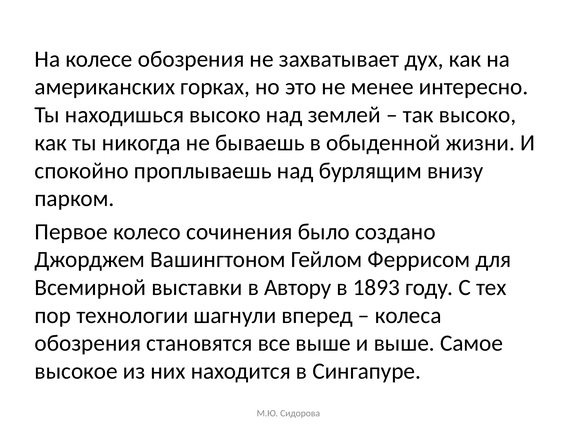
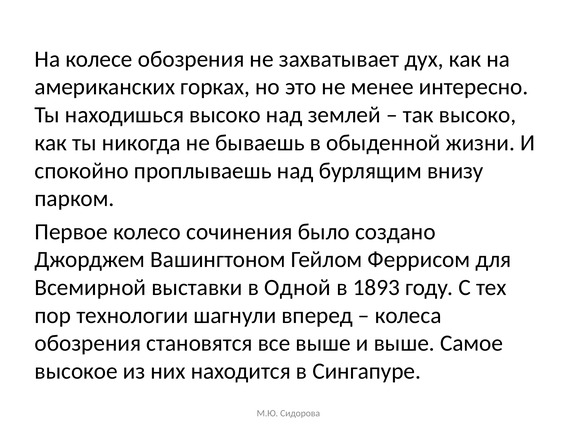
Автору: Автору -> Одной (298, 287)
